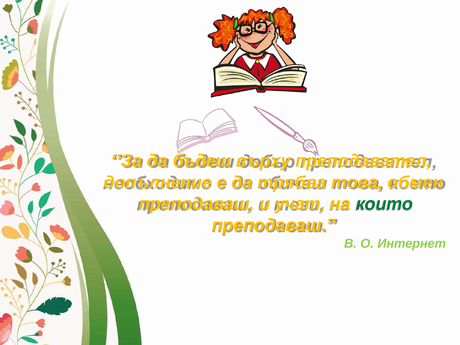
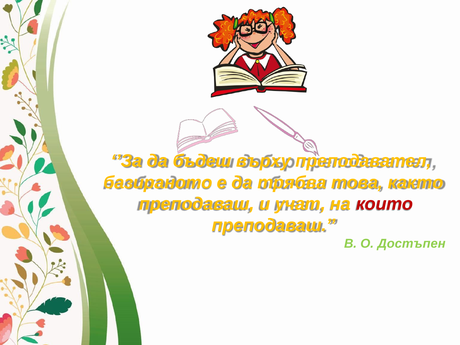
допълнение: допълнение -> базираното (158, 182)
обмен: обмен -> както (416, 182)
които colour: green -> red (385, 204)
Интернет: Интернет -> Достъпен (412, 244)
